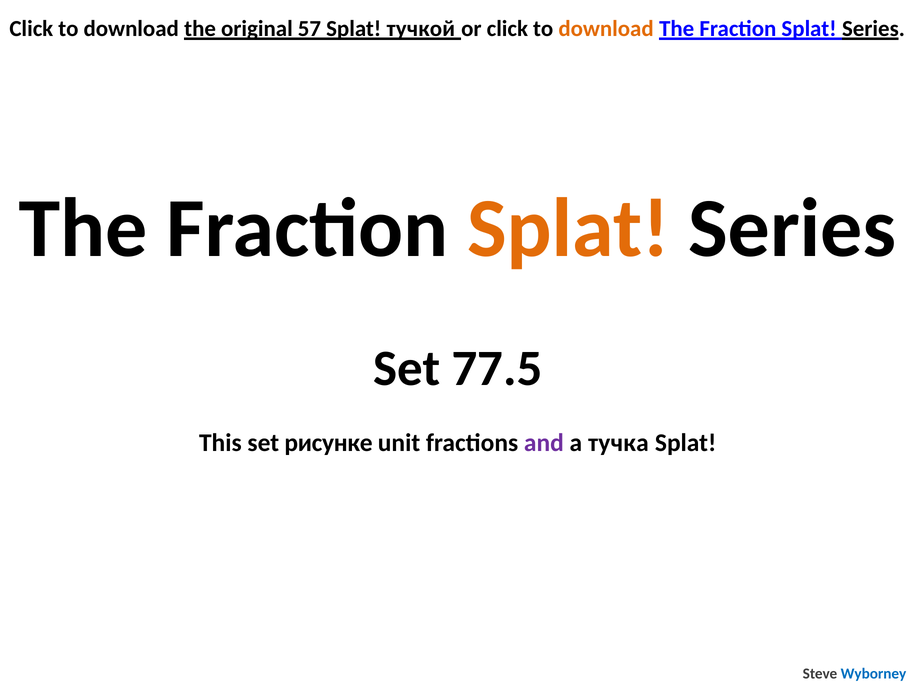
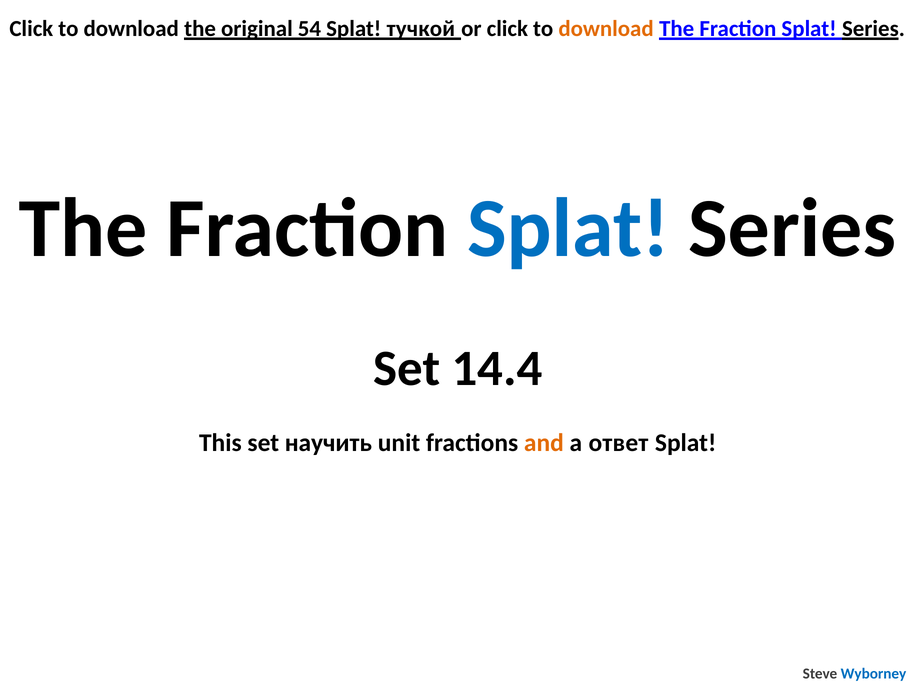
57: 57 -> 54 (309, 29)
Splat colour: orange -> blue (568, 229)
77.5: 77.5 -> 14.4 (497, 368)
рисунке: рисунке -> научить (328, 443)
and colour: purple -> orange (544, 443)
тучка: тучка -> ответ (618, 443)
